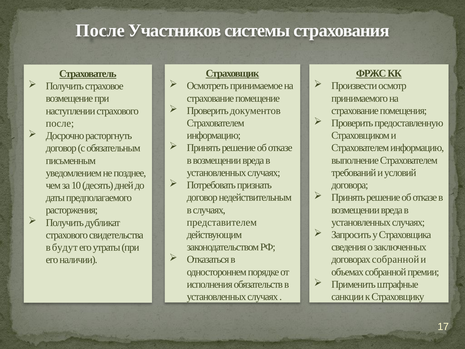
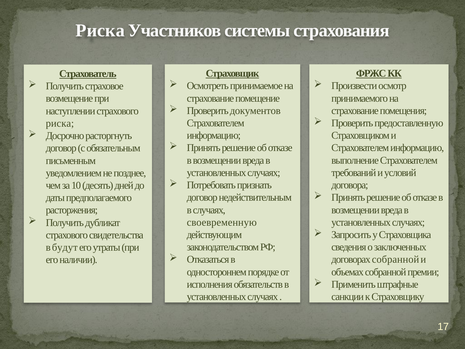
После: После -> Риска (100, 31)
после: после -> риска (60, 123)
представителем: представителем -> своевременную (222, 222)
